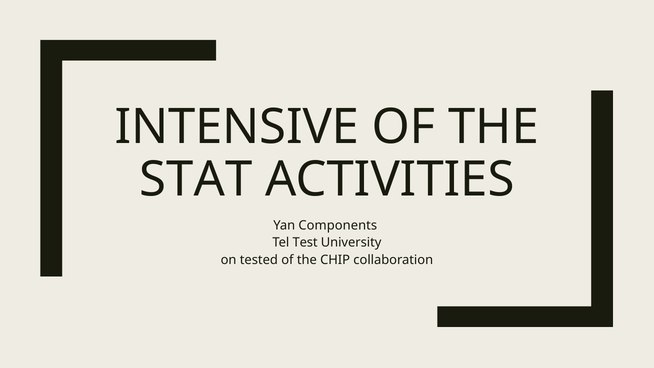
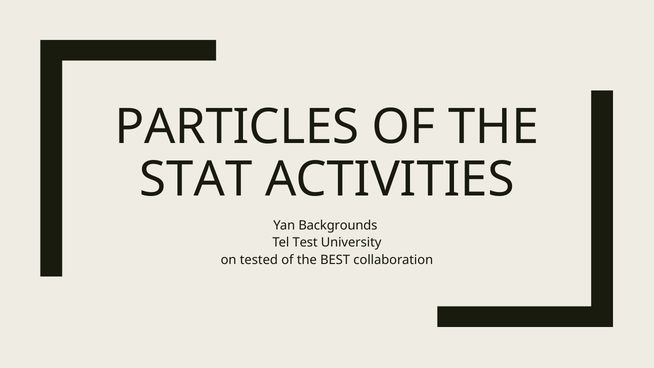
INTENSIVE: INTENSIVE -> PARTICLES (237, 127)
Components: Components -> Backgrounds (338, 225)
CHIP: CHIP -> BEST (335, 260)
